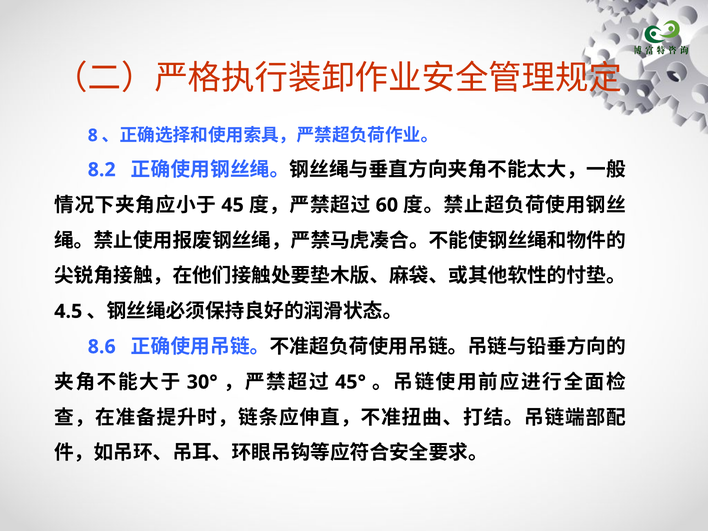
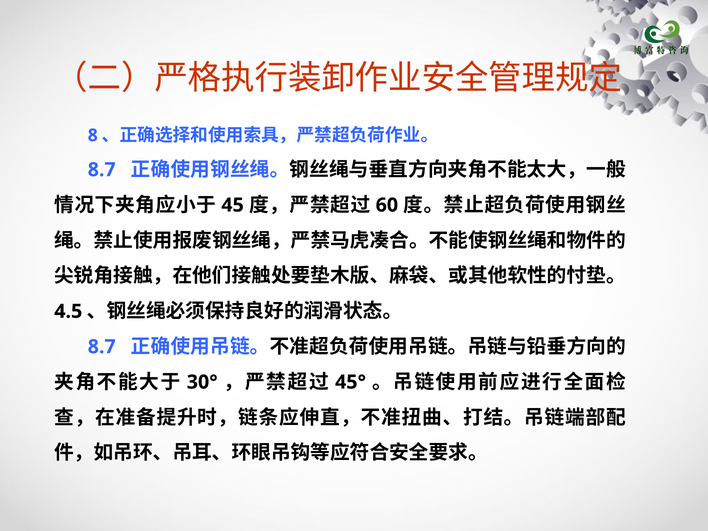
8.2: 8.2 -> 8.7 (102, 170)
8.6: 8.6 -> 8.7 (102, 347)
